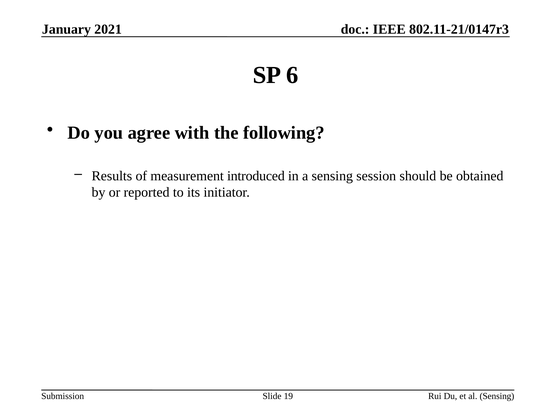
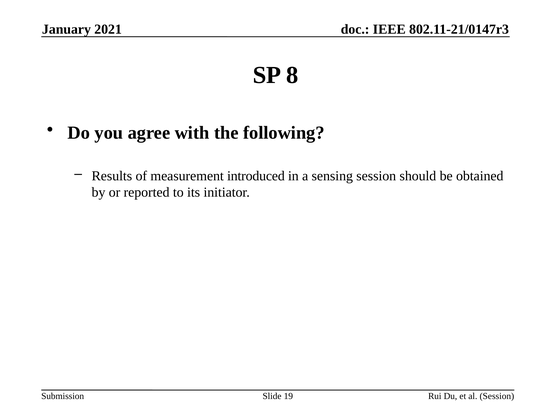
6: 6 -> 8 (292, 75)
al Sensing: Sensing -> Session (497, 396)
